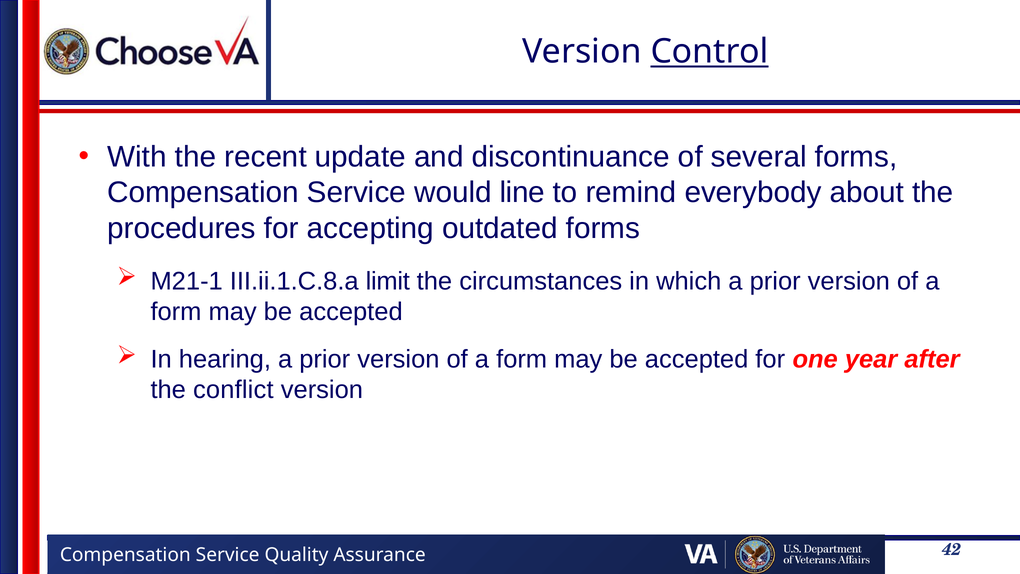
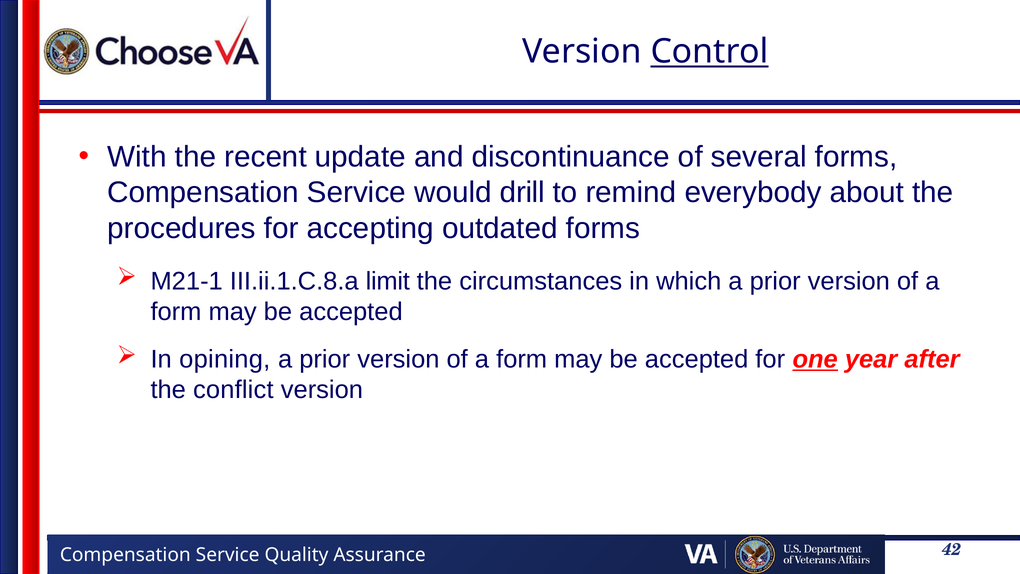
line: line -> drill (522, 192)
hearing: hearing -> opining (225, 359)
one underline: none -> present (815, 359)
